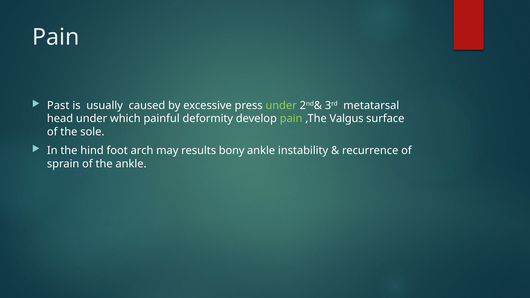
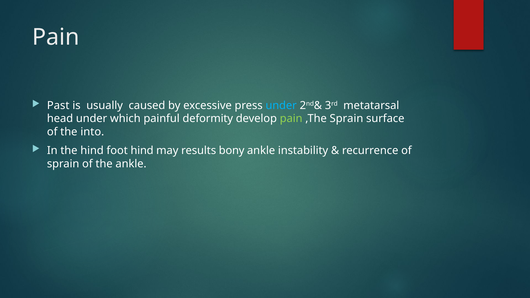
under colour: light green -> light blue (281, 105)
,The Valgus: Valgus -> Sprain (346, 119)
sole: sole -> into (92, 132)
foot arch: arch -> hind (142, 151)
